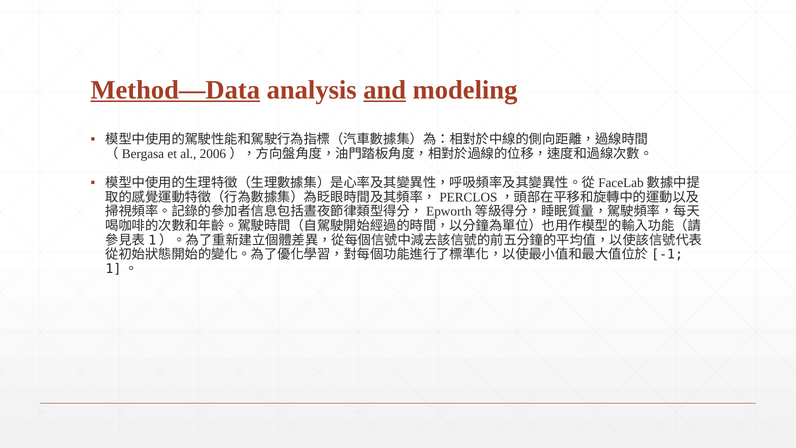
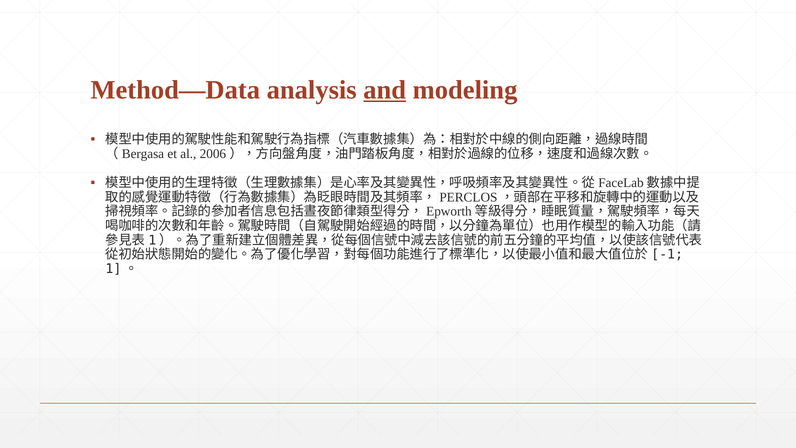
Method—Data underline: present -> none (175, 90)
